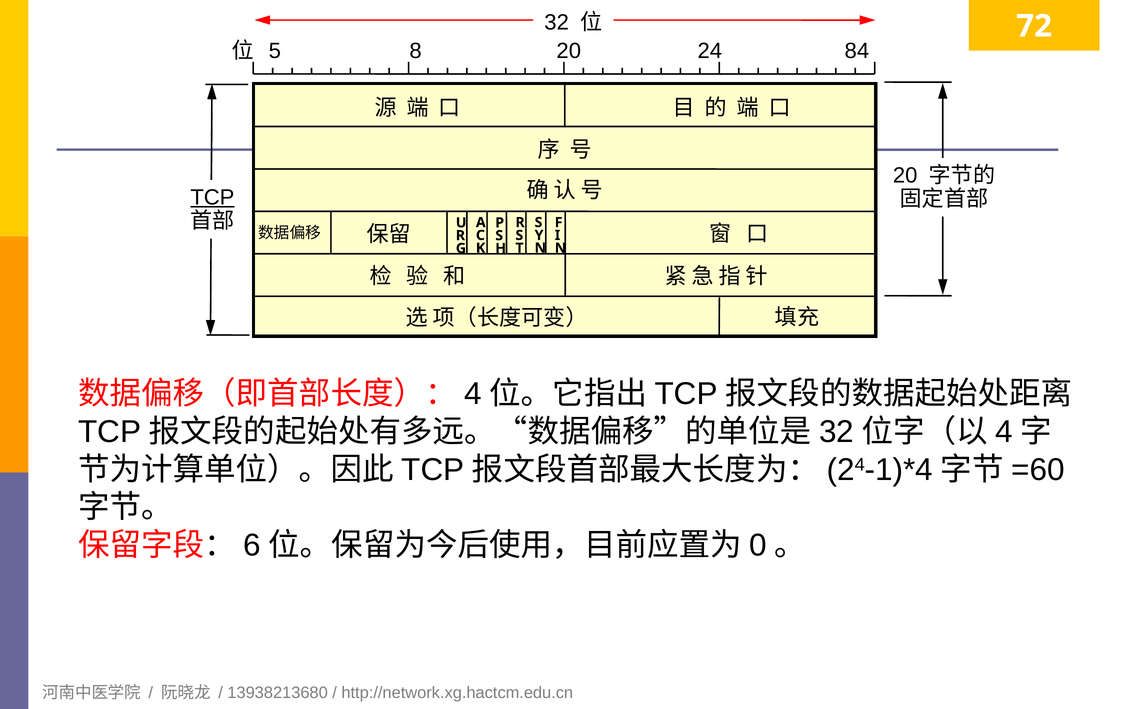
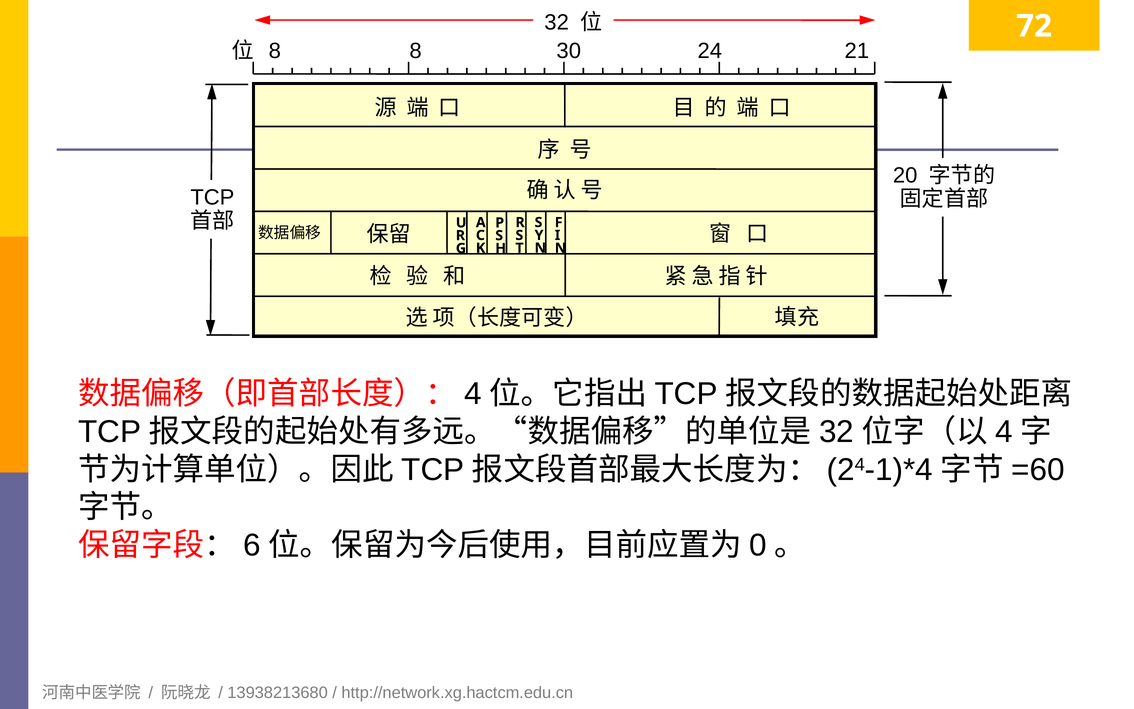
5: 5 -> 8 (275, 51)
8 20: 20 -> 30 (569, 51)
84: 84 -> 21 (857, 51)
TCP underline: present -> none (212, 197)
